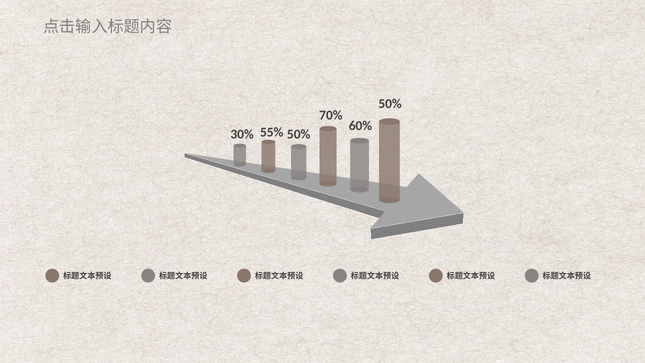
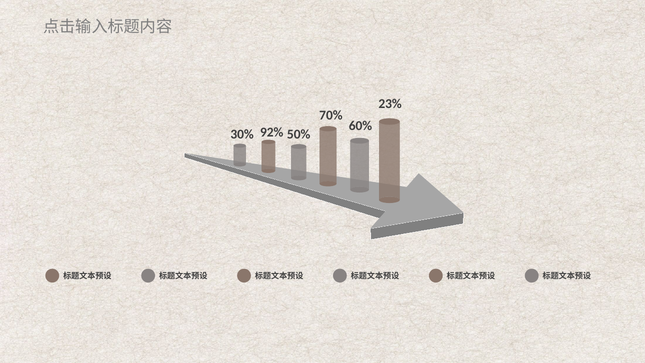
50%: 50% -> 23% (390, 104)
55%: 55% -> 92% (272, 132)
